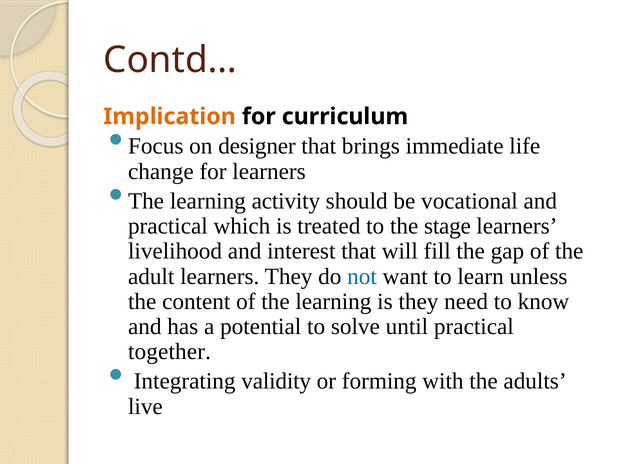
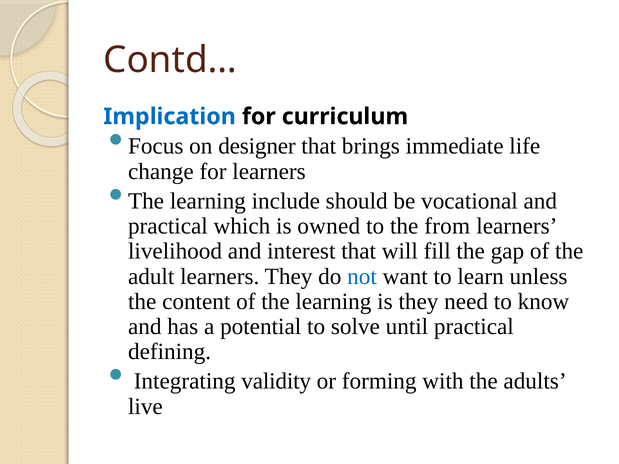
Implication colour: orange -> blue (170, 117)
activity: activity -> include (286, 201)
treated: treated -> owned (329, 226)
stage: stage -> from (447, 226)
together: together -> defining (170, 352)
